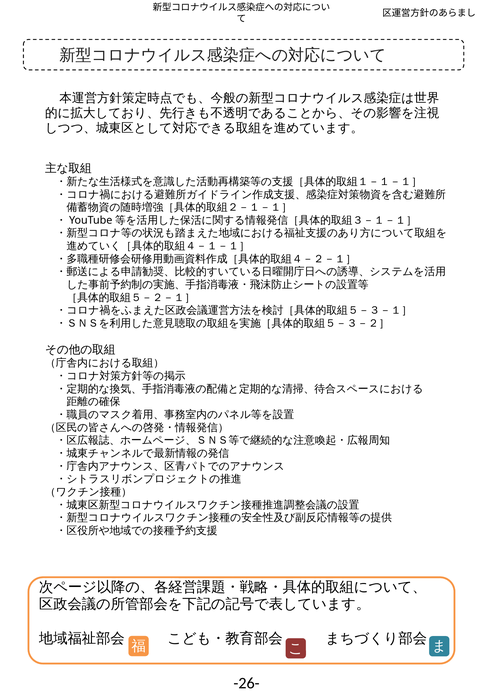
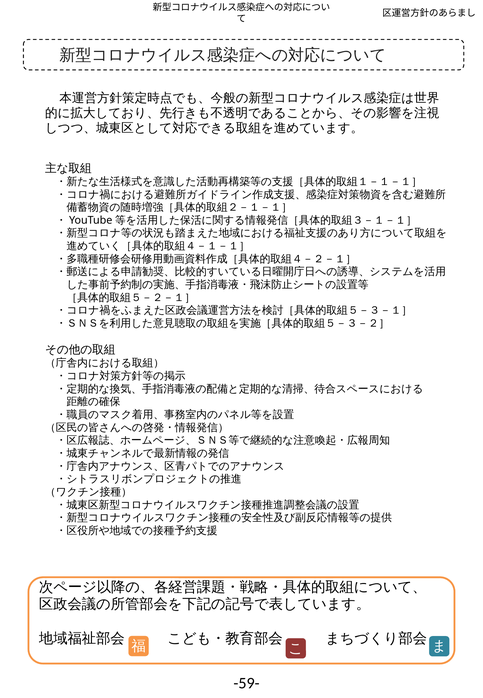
-26-: -26- -> -59- (247, 683)
